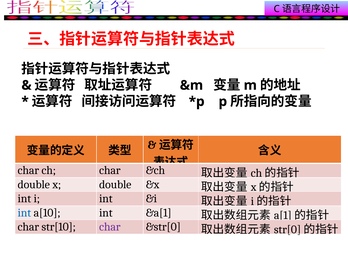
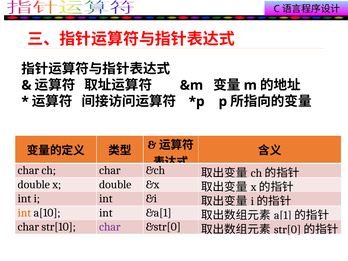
int colour: blue -> orange (24, 213)
